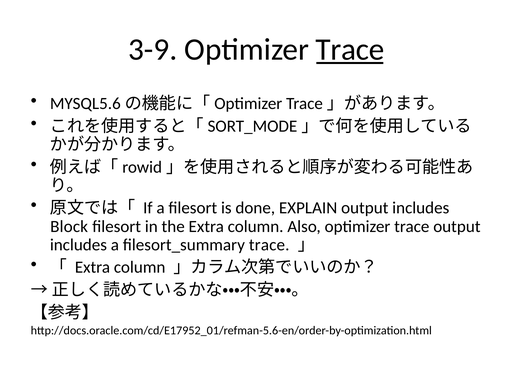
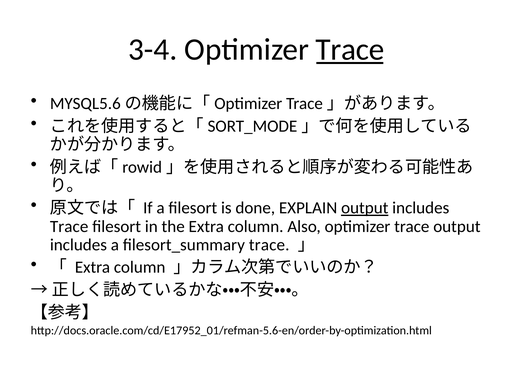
3-9: 3-9 -> 3-4 (153, 50)
output underline: none -> present (365, 208)
Block: Block -> Trace (69, 226)
